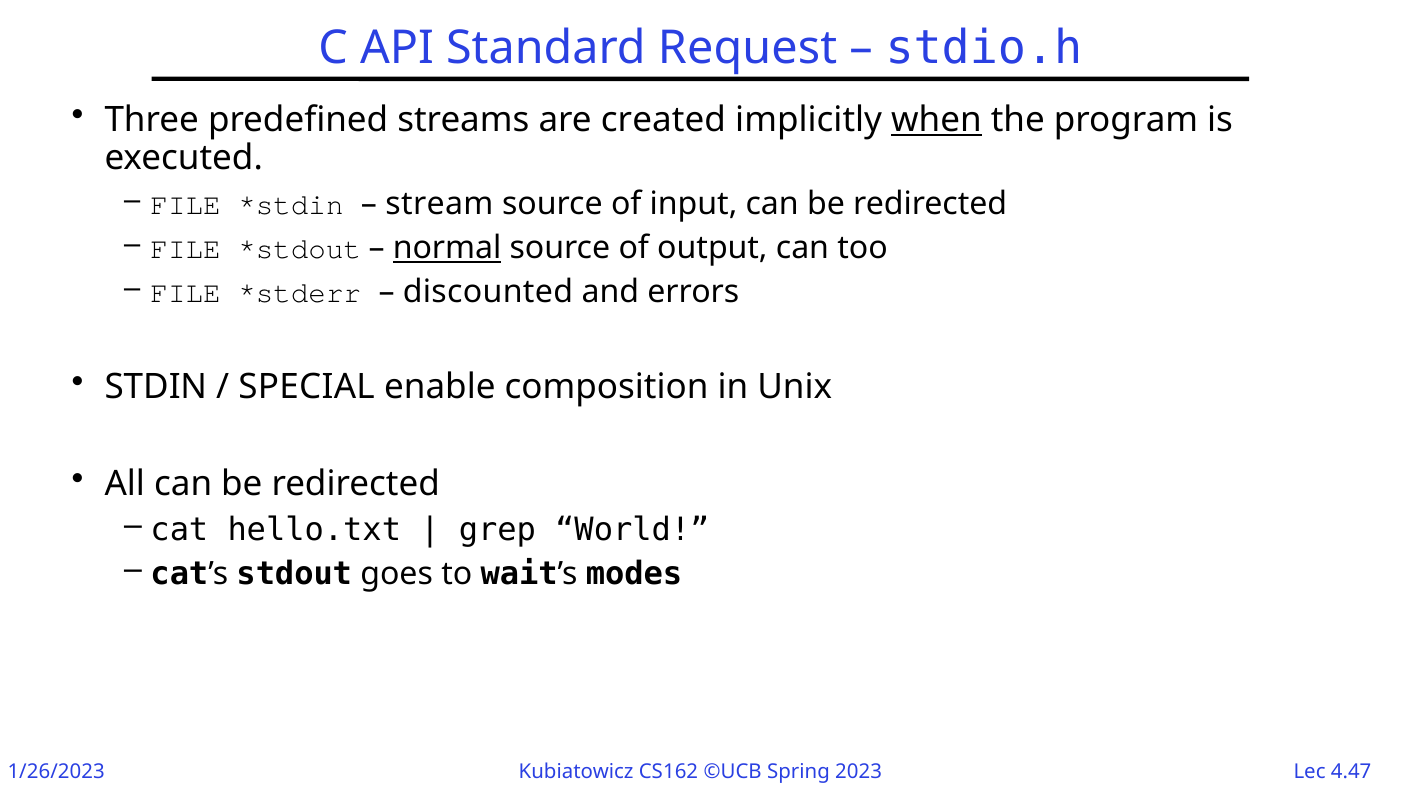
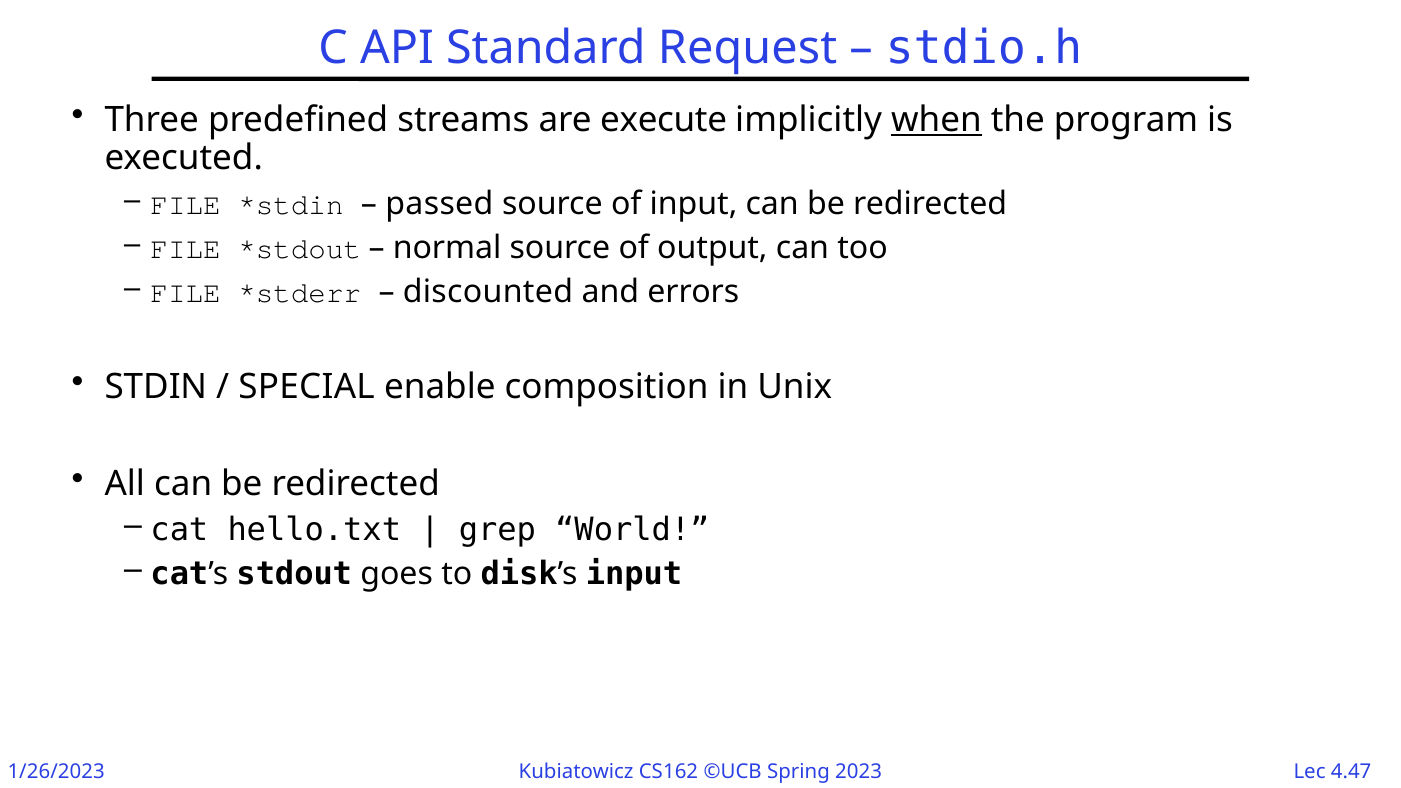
created: created -> execute (664, 120)
stream: stream -> passed (439, 204)
normal underline: present -> none (447, 248)
wait: wait -> disk (519, 574)
modes: modes -> input (634, 574)
